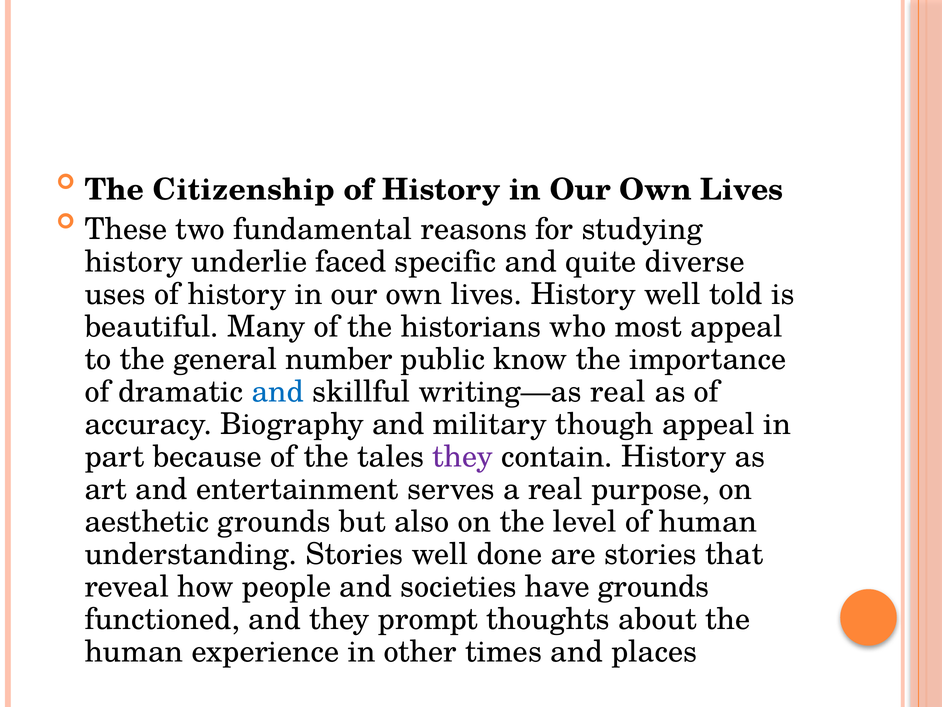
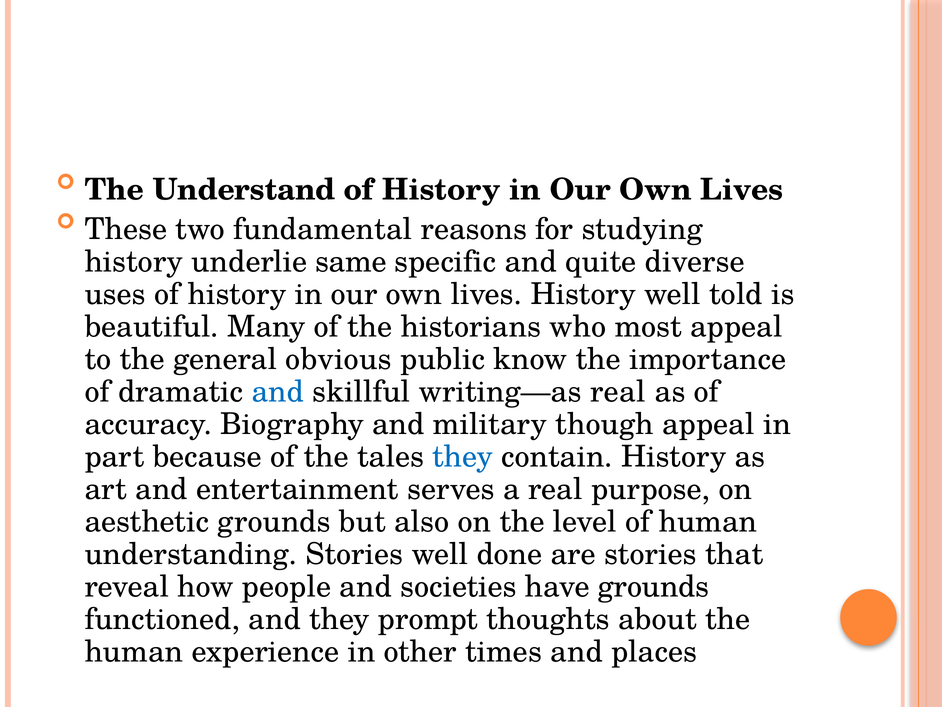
Citizenship: Citizenship -> Understand (244, 190)
faced: faced -> same (351, 262)
number: number -> obvious (339, 359)
they colour: purple -> blue (463, 457)
